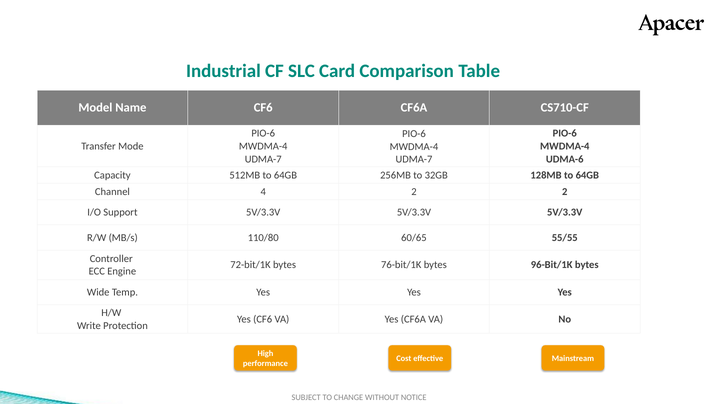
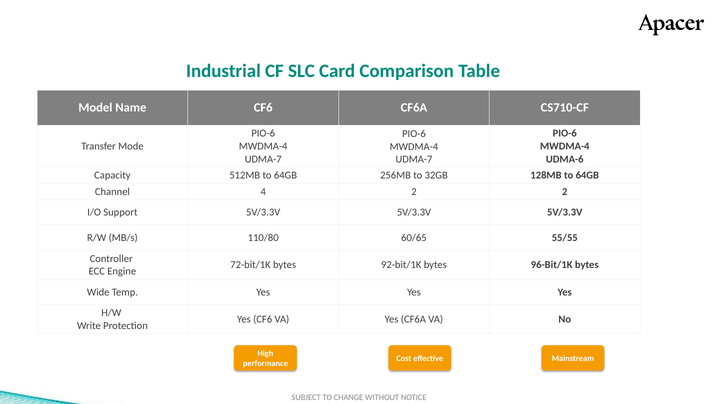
76-bit/1K: 76-bit/1K -> 92-bit/1K (401, 265)
